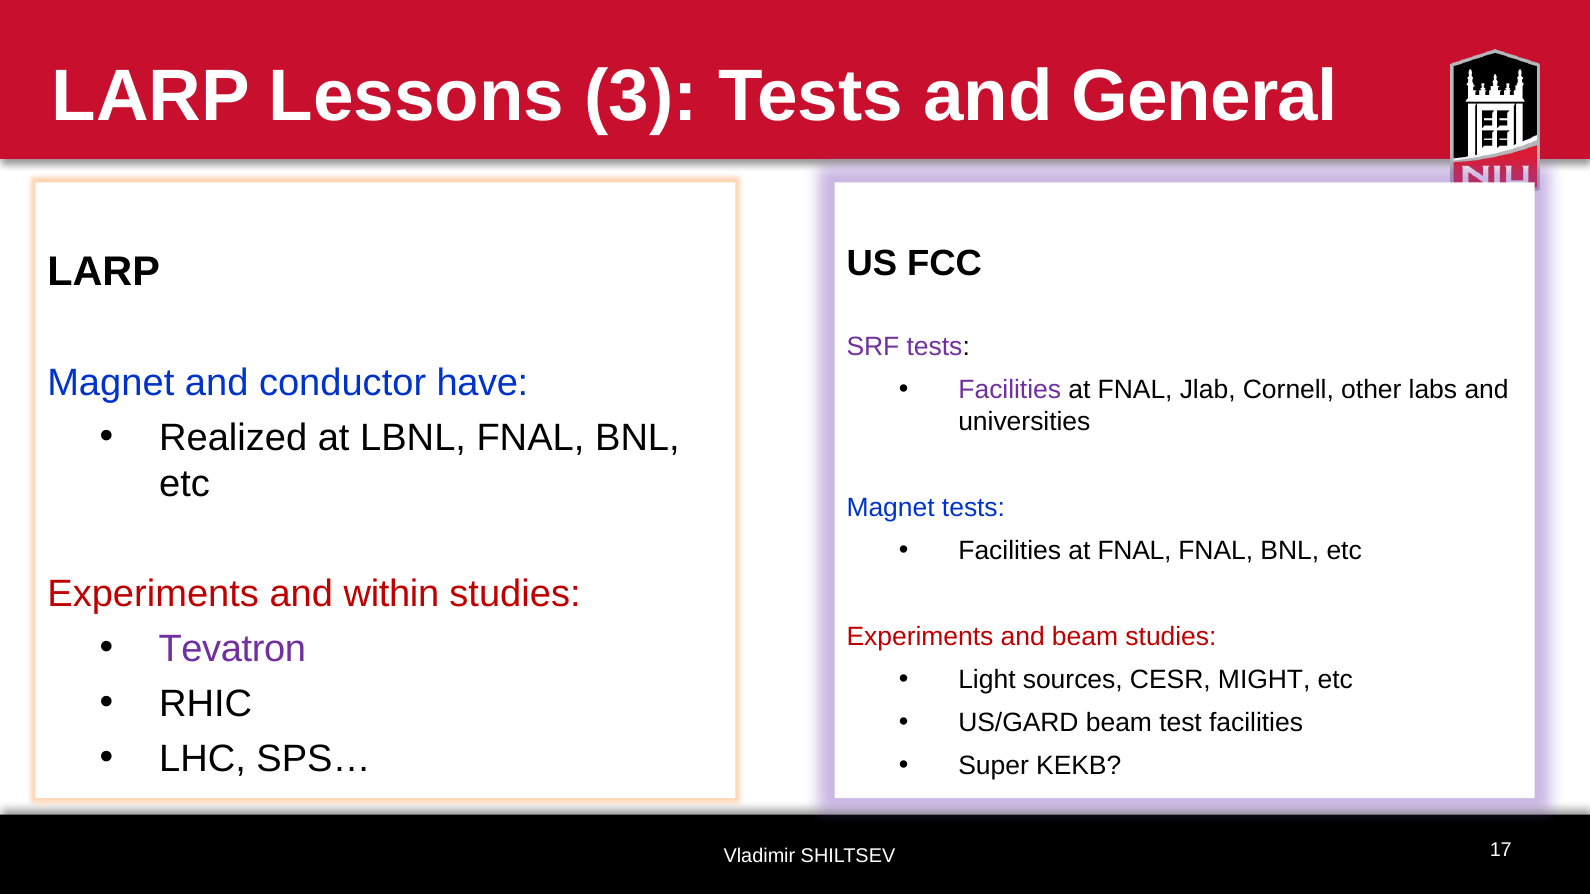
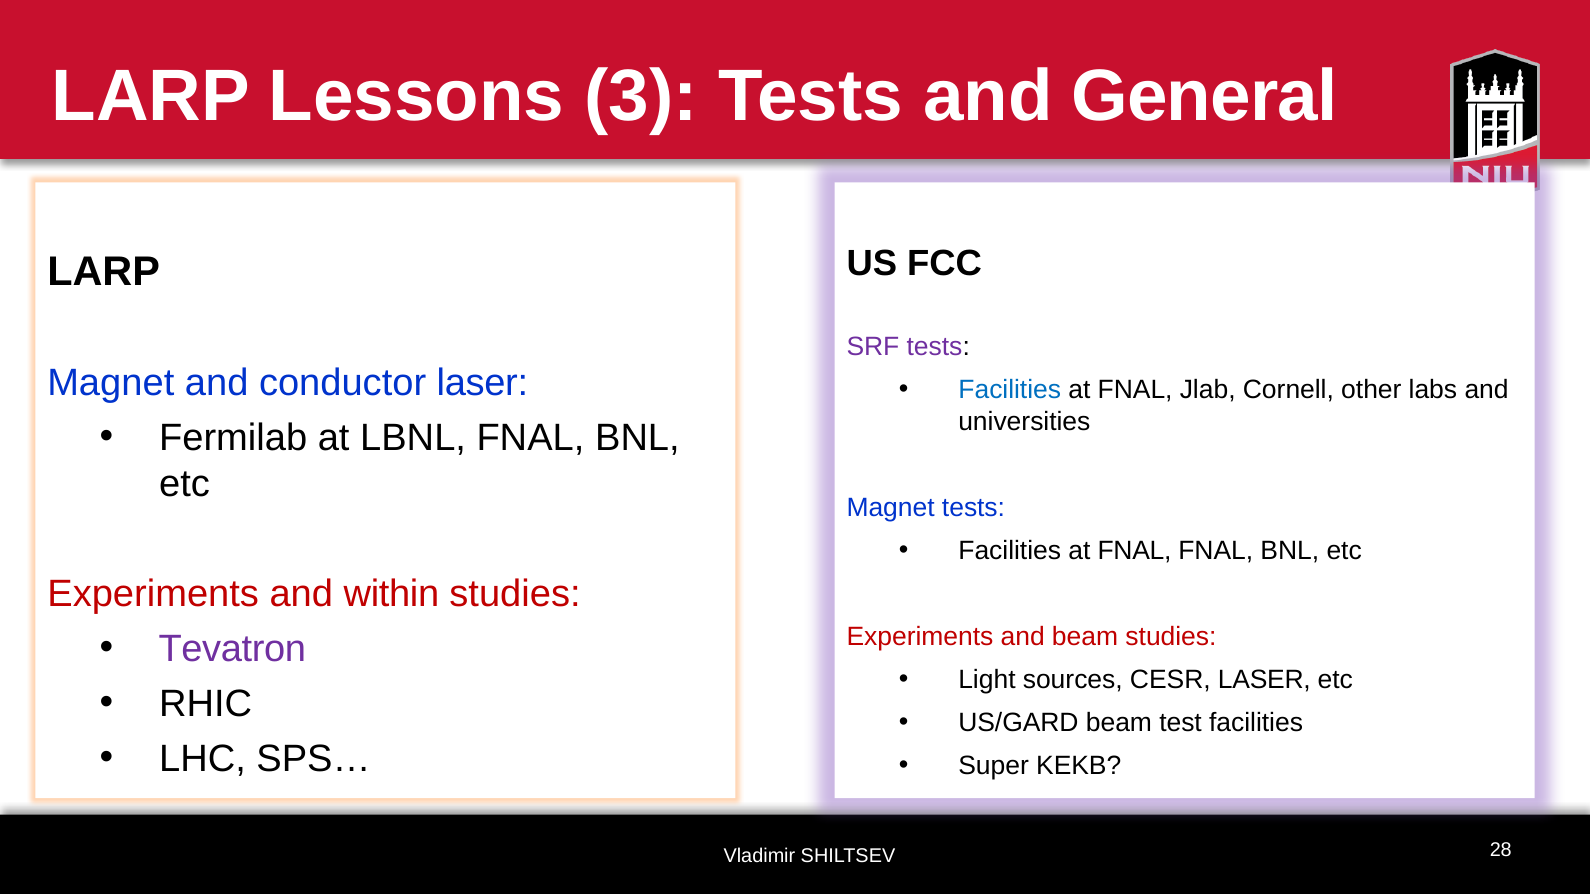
conductor have: have -> laser (482, 383)
Facilities colour: purple -> blue (1010, 390)
Realized: Realized -> Fermilab (233, 438)
CESR MIGHT: MIGHT -> LASER (1264, 680)
17: 17 -> 28 (1501, 850)
